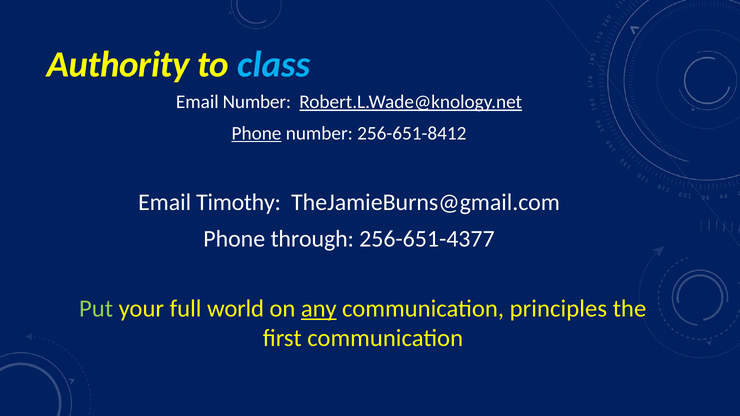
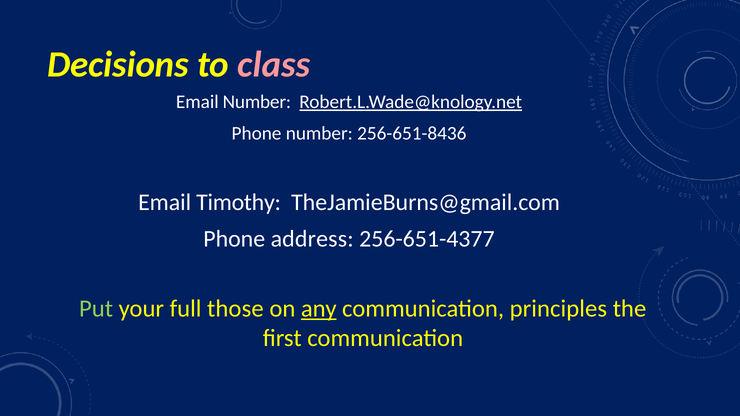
Authority: Authority -> Decisions (118, 65)
class colour: light blue -> pink (274, 65)
Phone underline: present -> none (257, 133)
256-651-8412: 256-651-8412 -> 256-651-8436 (412, 133)
through: through -> address (312, 239)
world: world -> those (235, 309)
